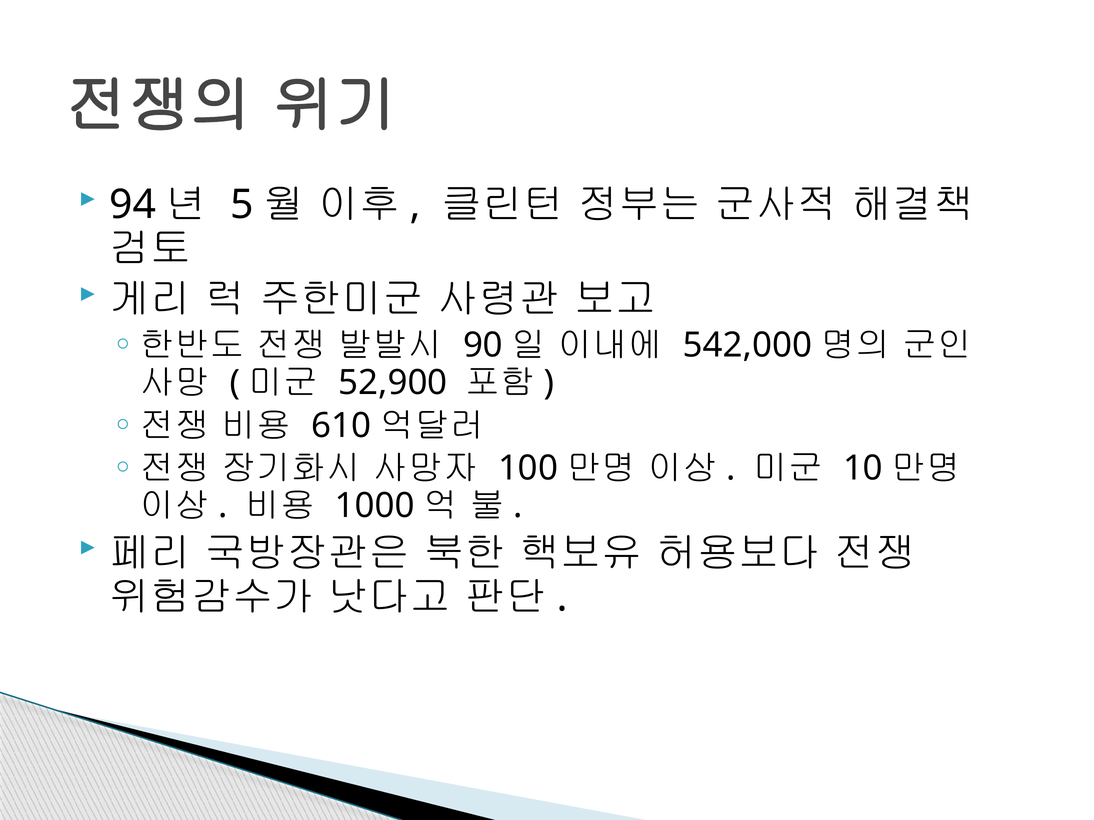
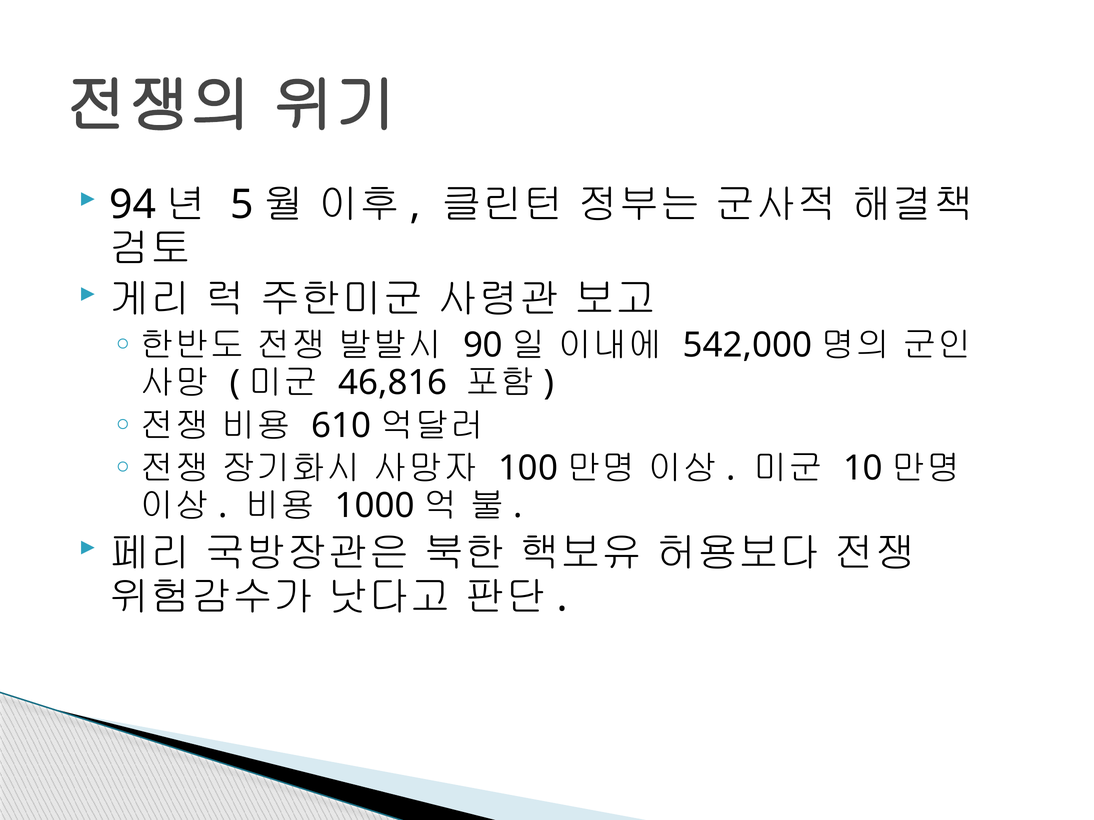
52,900: 52,900 -> 46,816 (393, 383)
